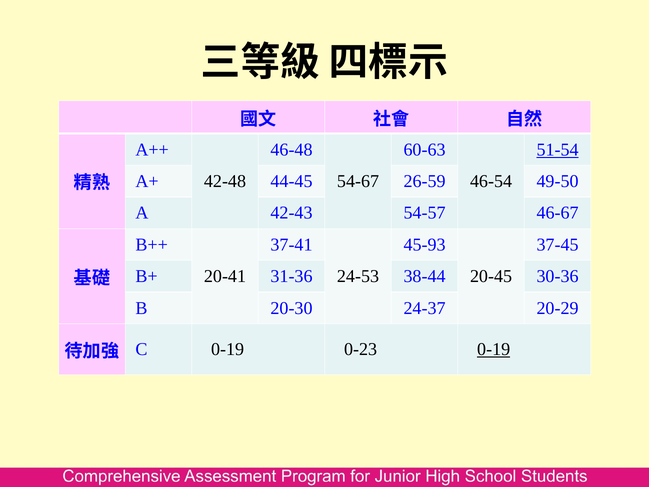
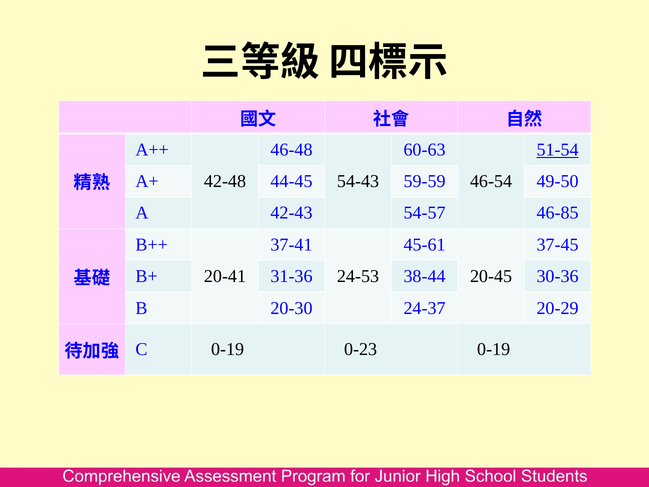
54-67: 54-67 -> 54-43 (358, 181)
26-59: 26-59 -> 59-59 (425, 181)
46-67: 46-67 -> 46-85 (558, 213)
45-93: 45-93 -> 45-61 (425, 245)
0-19 underline: present -> none (494, 349)
